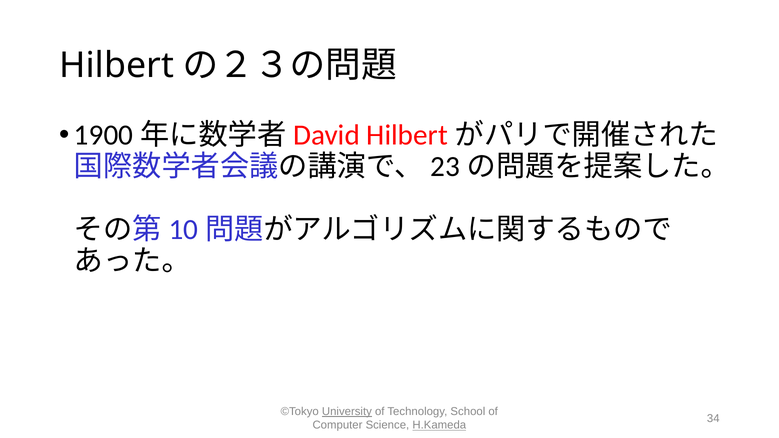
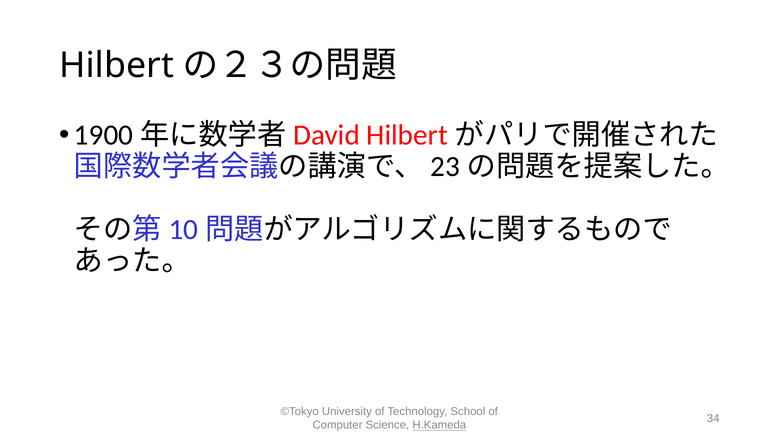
University underline: present -> none (347, 412)
